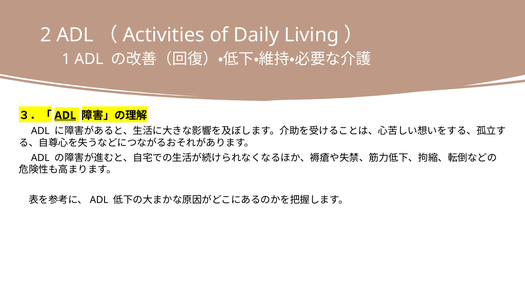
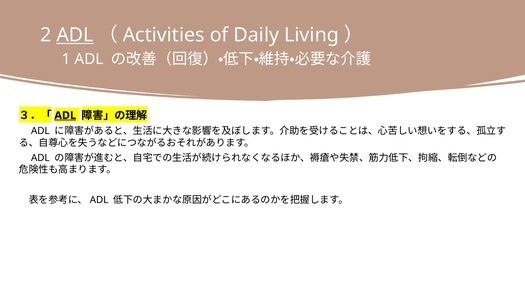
ADL underline: none -> present (75, 35)
